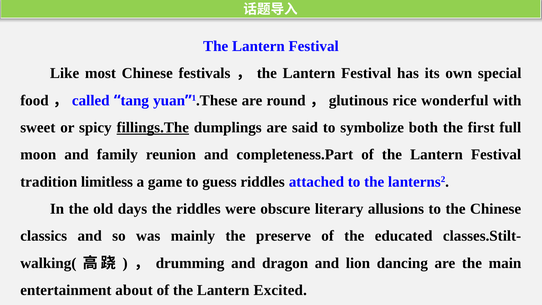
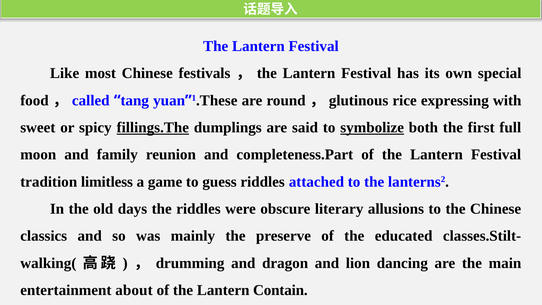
wonderful: wonderful -> expressing (455, 100)
symbolize underline: none -> present (372, 128)
Excited: Excited -> Contain (280, 290)
